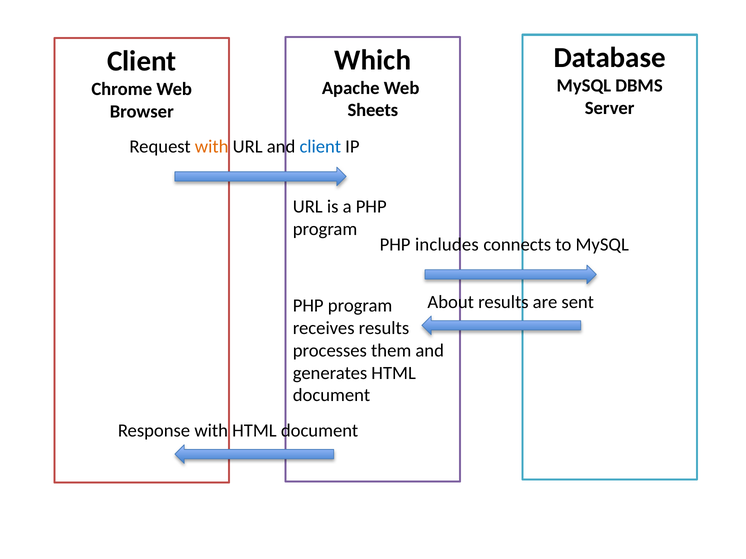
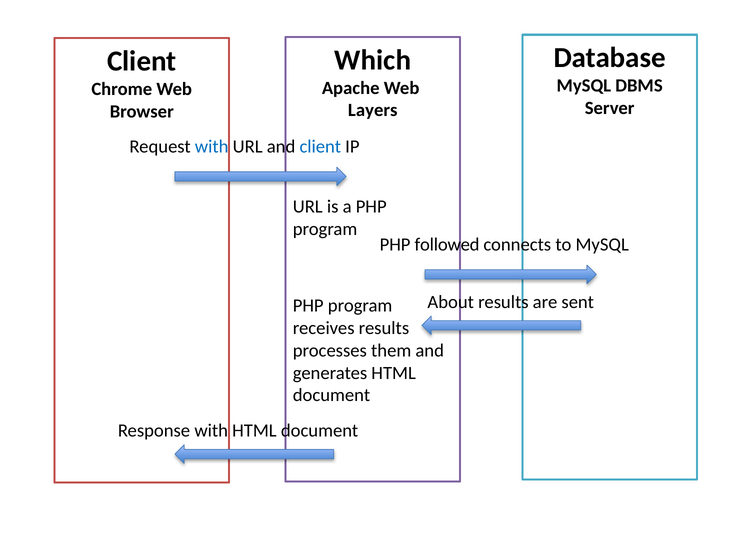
Sheets: Sheets -> Layers (373, 110)
with colour: orange -> blue (212, 147)
includes: includes -> followed (447, 245)
